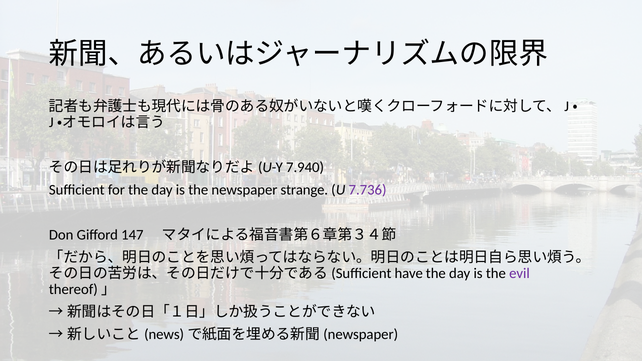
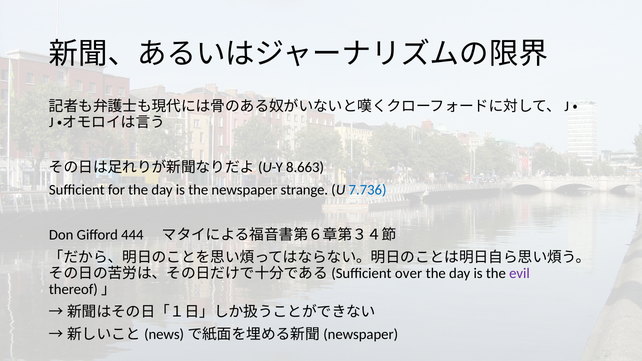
7.940: 7.940 -> 8.663 (305, 167)
7.736 colour: purple -> blue (368, 190)
147: 147 -> 444 (132, 235)
have: have -> over (409, 274)
